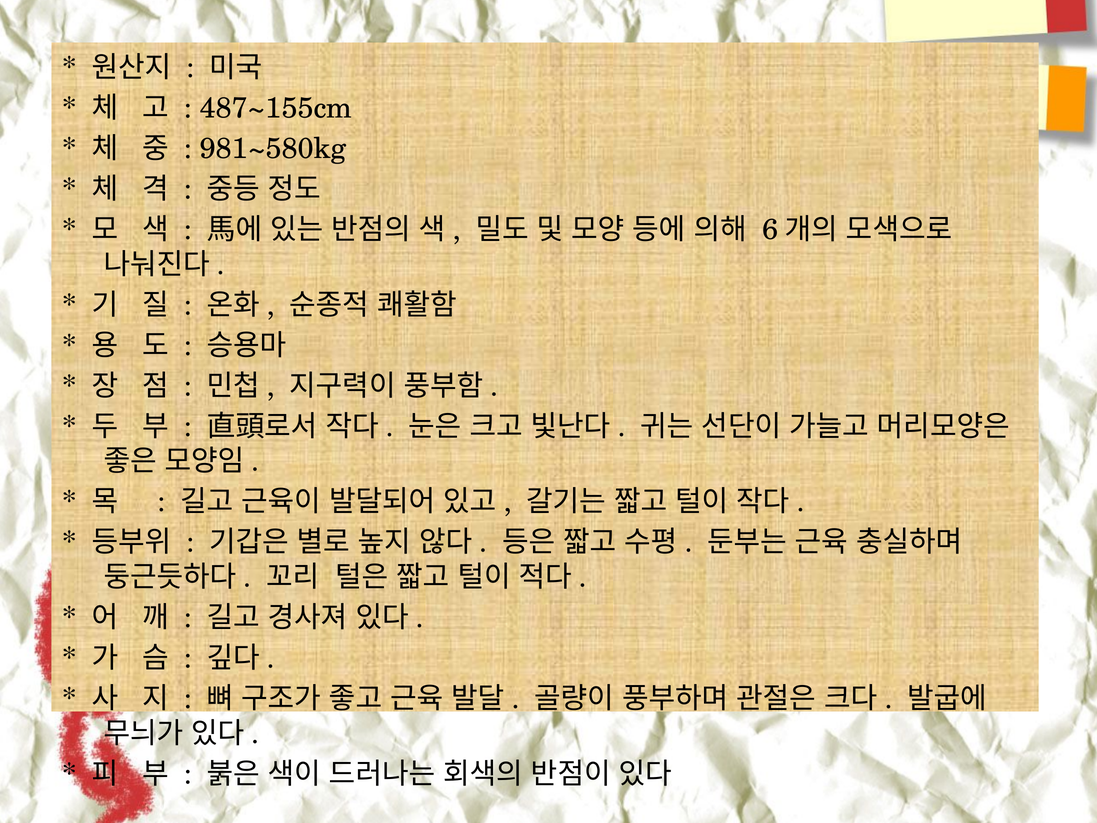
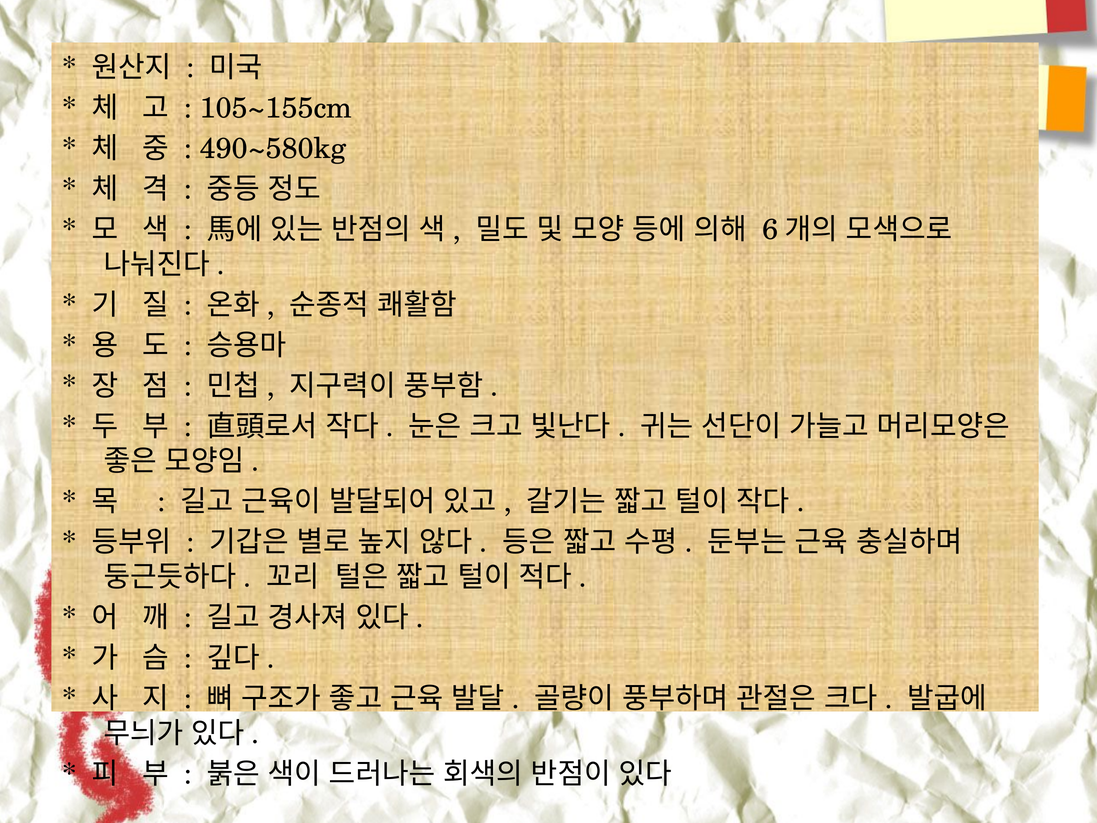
487~155cm: 487~155cm -> 105~155cm (276, 108)
981~580kg: 981~580kg -> 490~580kg (273, 149)
